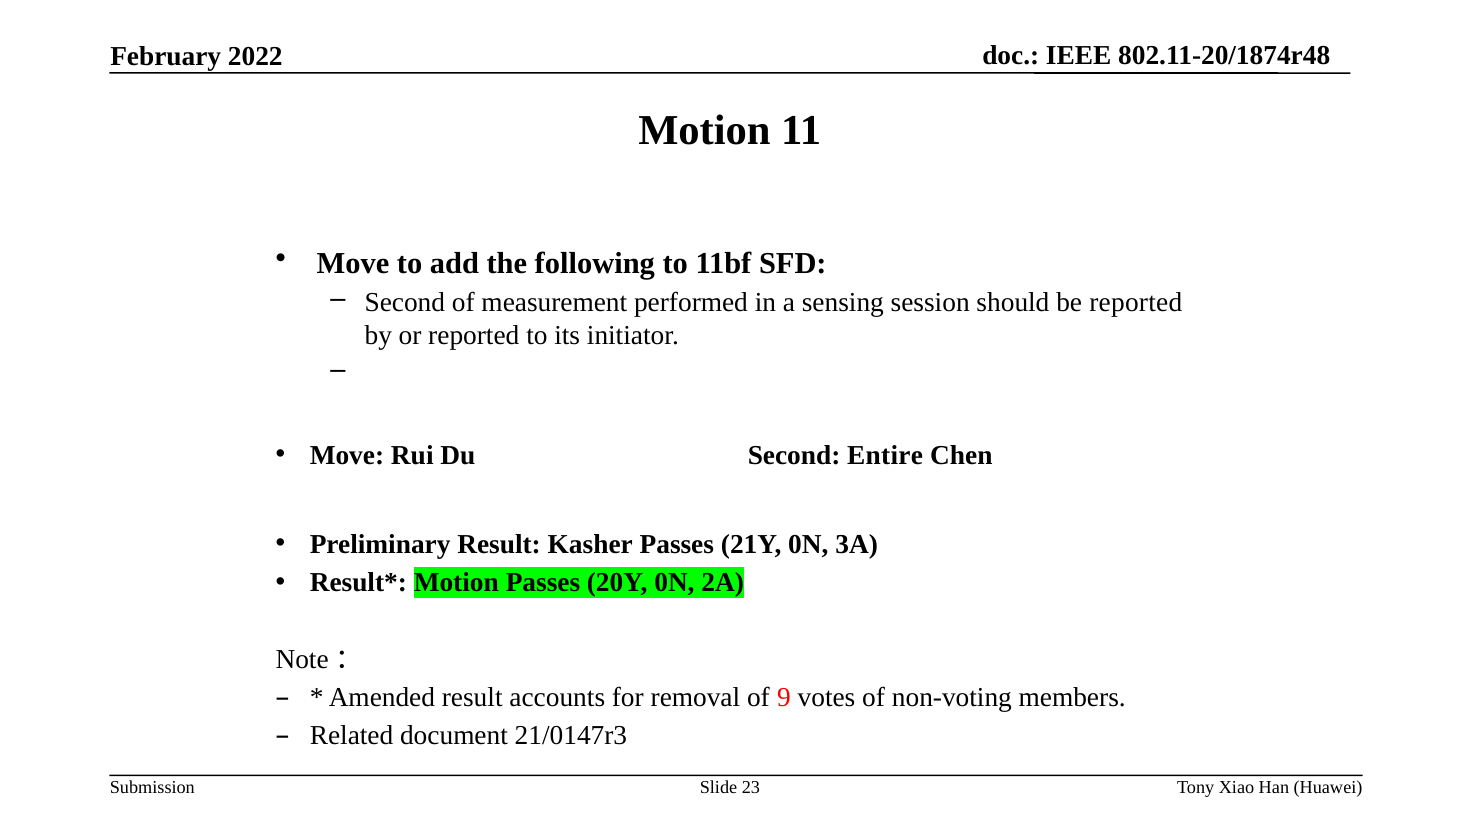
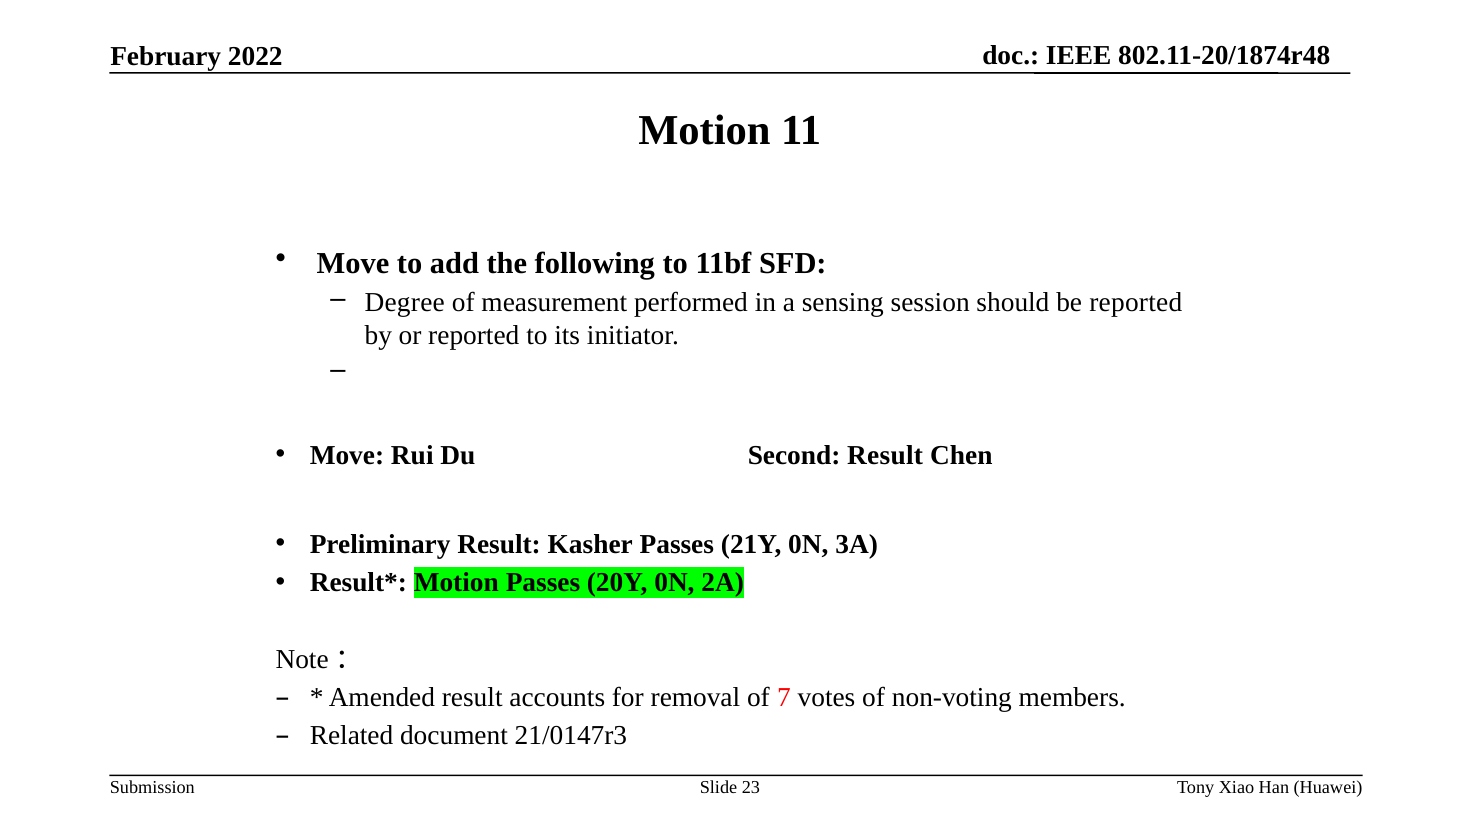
Second: Second -> Degree (405, 303)
Second Entire: Entire -> Result (885, 455)
9: 9 -> 7 (784, 698)
